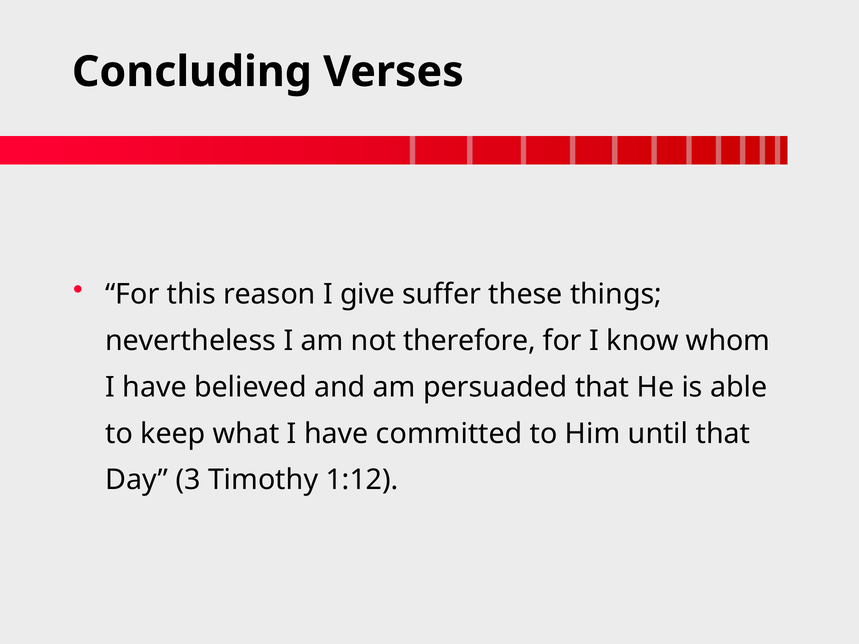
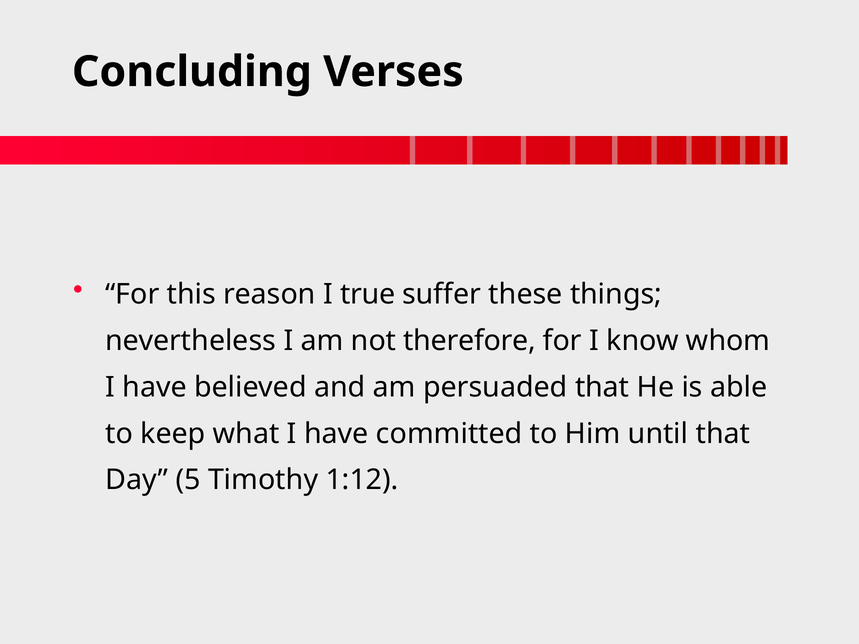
give: give -> true (368, 295)
3: 3 -> 5 (188, 480)
